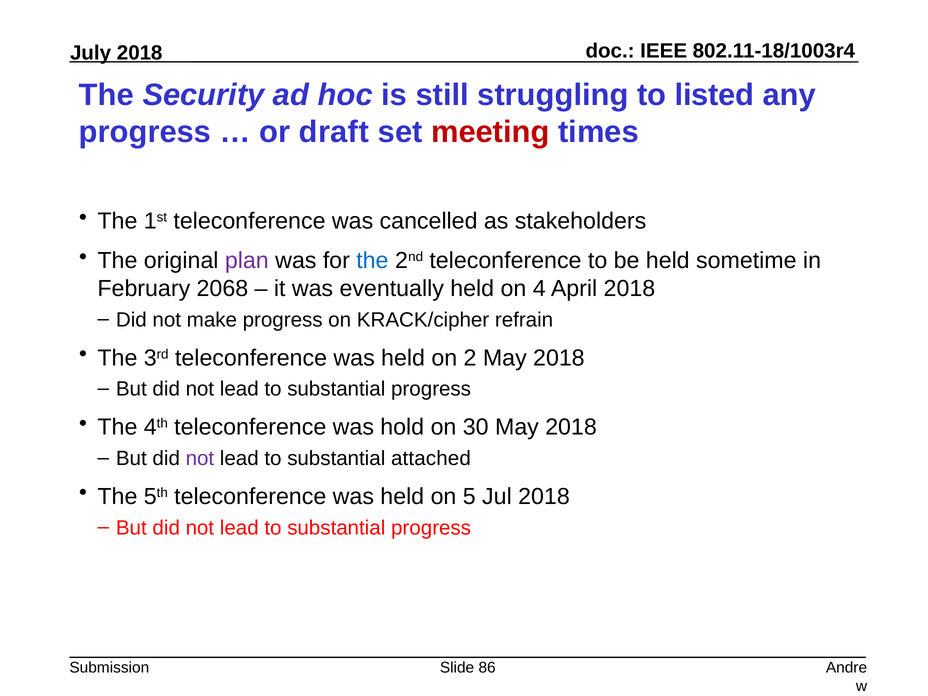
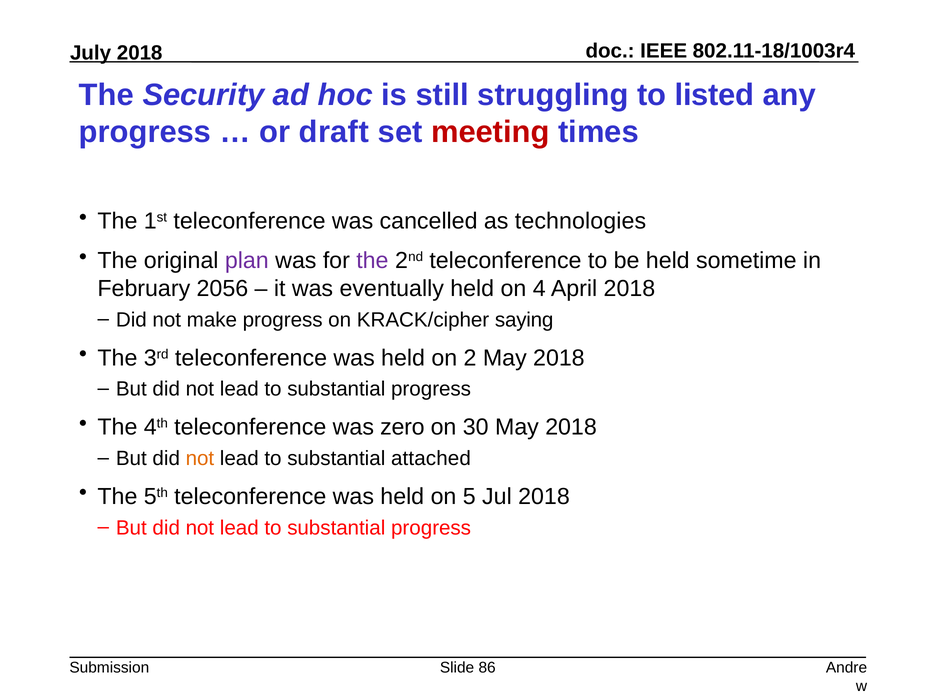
stakeholders: stakeholders -> technologies (580, 221)
the colour: blue -> purple (372, 261)
2068: 2068 -> 2056 (222, 289)
refrain: refrain -> saying (524, 320)
hold: hold -> zero (402, 427)
not colour: purple -> orange (200, 459)
